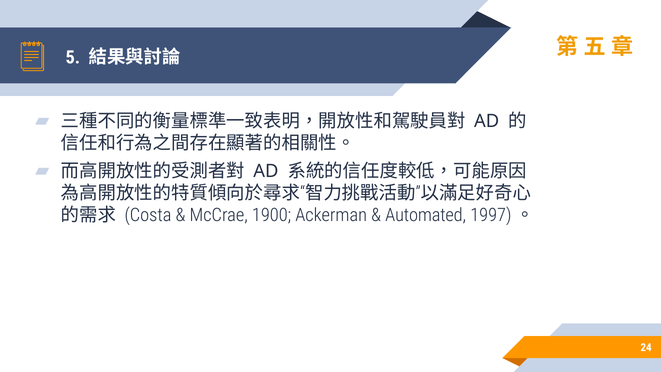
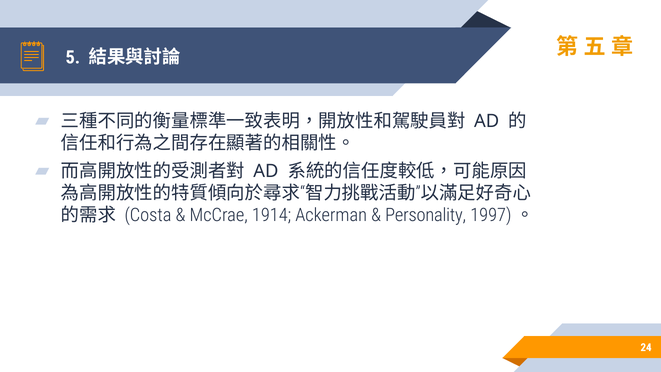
1900: 1900 -> 1914 (272, 215)
Automated: Automated -> Personality (426, 215)
